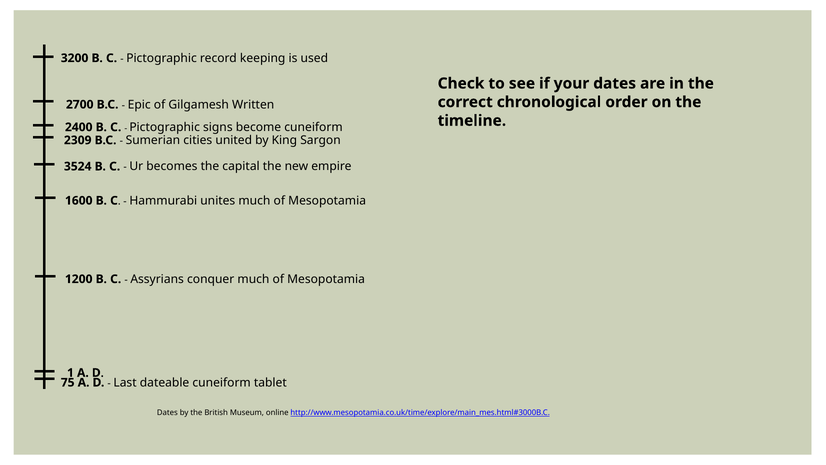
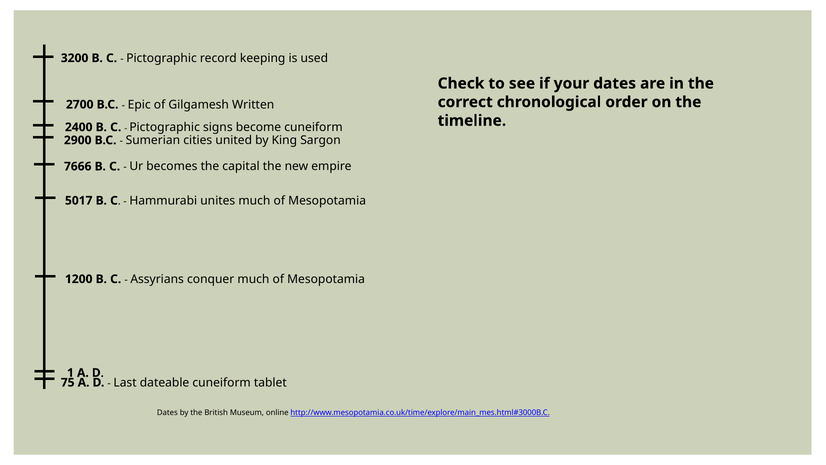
2309: 2309 -> 2900 (78, 140)
3524: 3524 -> 7666 (78, 166)
1600: 1600 -> 5017 (79, 200)
